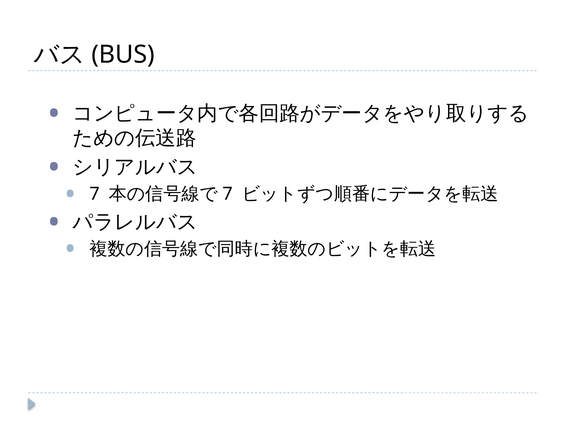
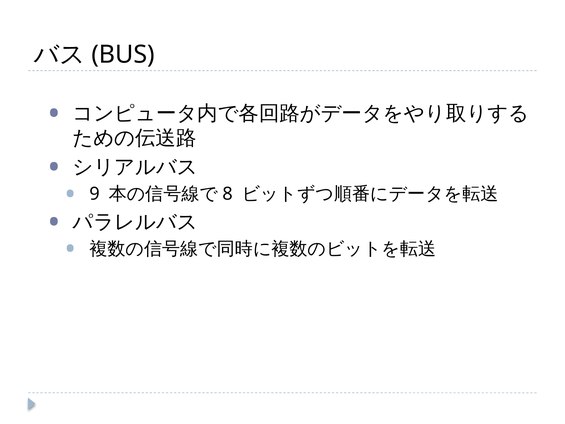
7: 7 -> 9 (95, 194)
7: 7 -> 8 (228, 194)
